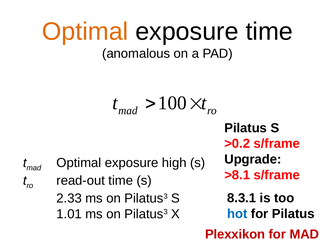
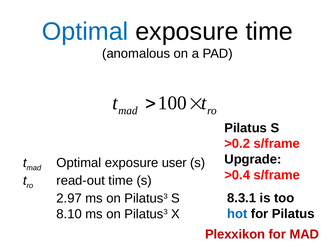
Optimal colour: orange -> blue (85, 31)
high: high -> user (174, 162)
>8.1: >8.1 -> >0.4 (237, 175)
2.33: 2.33 -> 2.97 (69, 198)
1.01: 1.01 -> 8.10 (69, 213)
